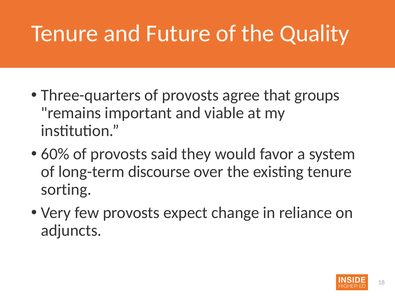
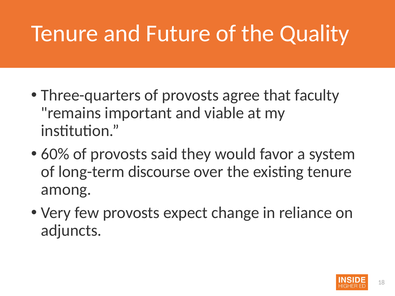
groups: groups -> faculty (317, 95)
sorting: sorting -> among (66, 190)
